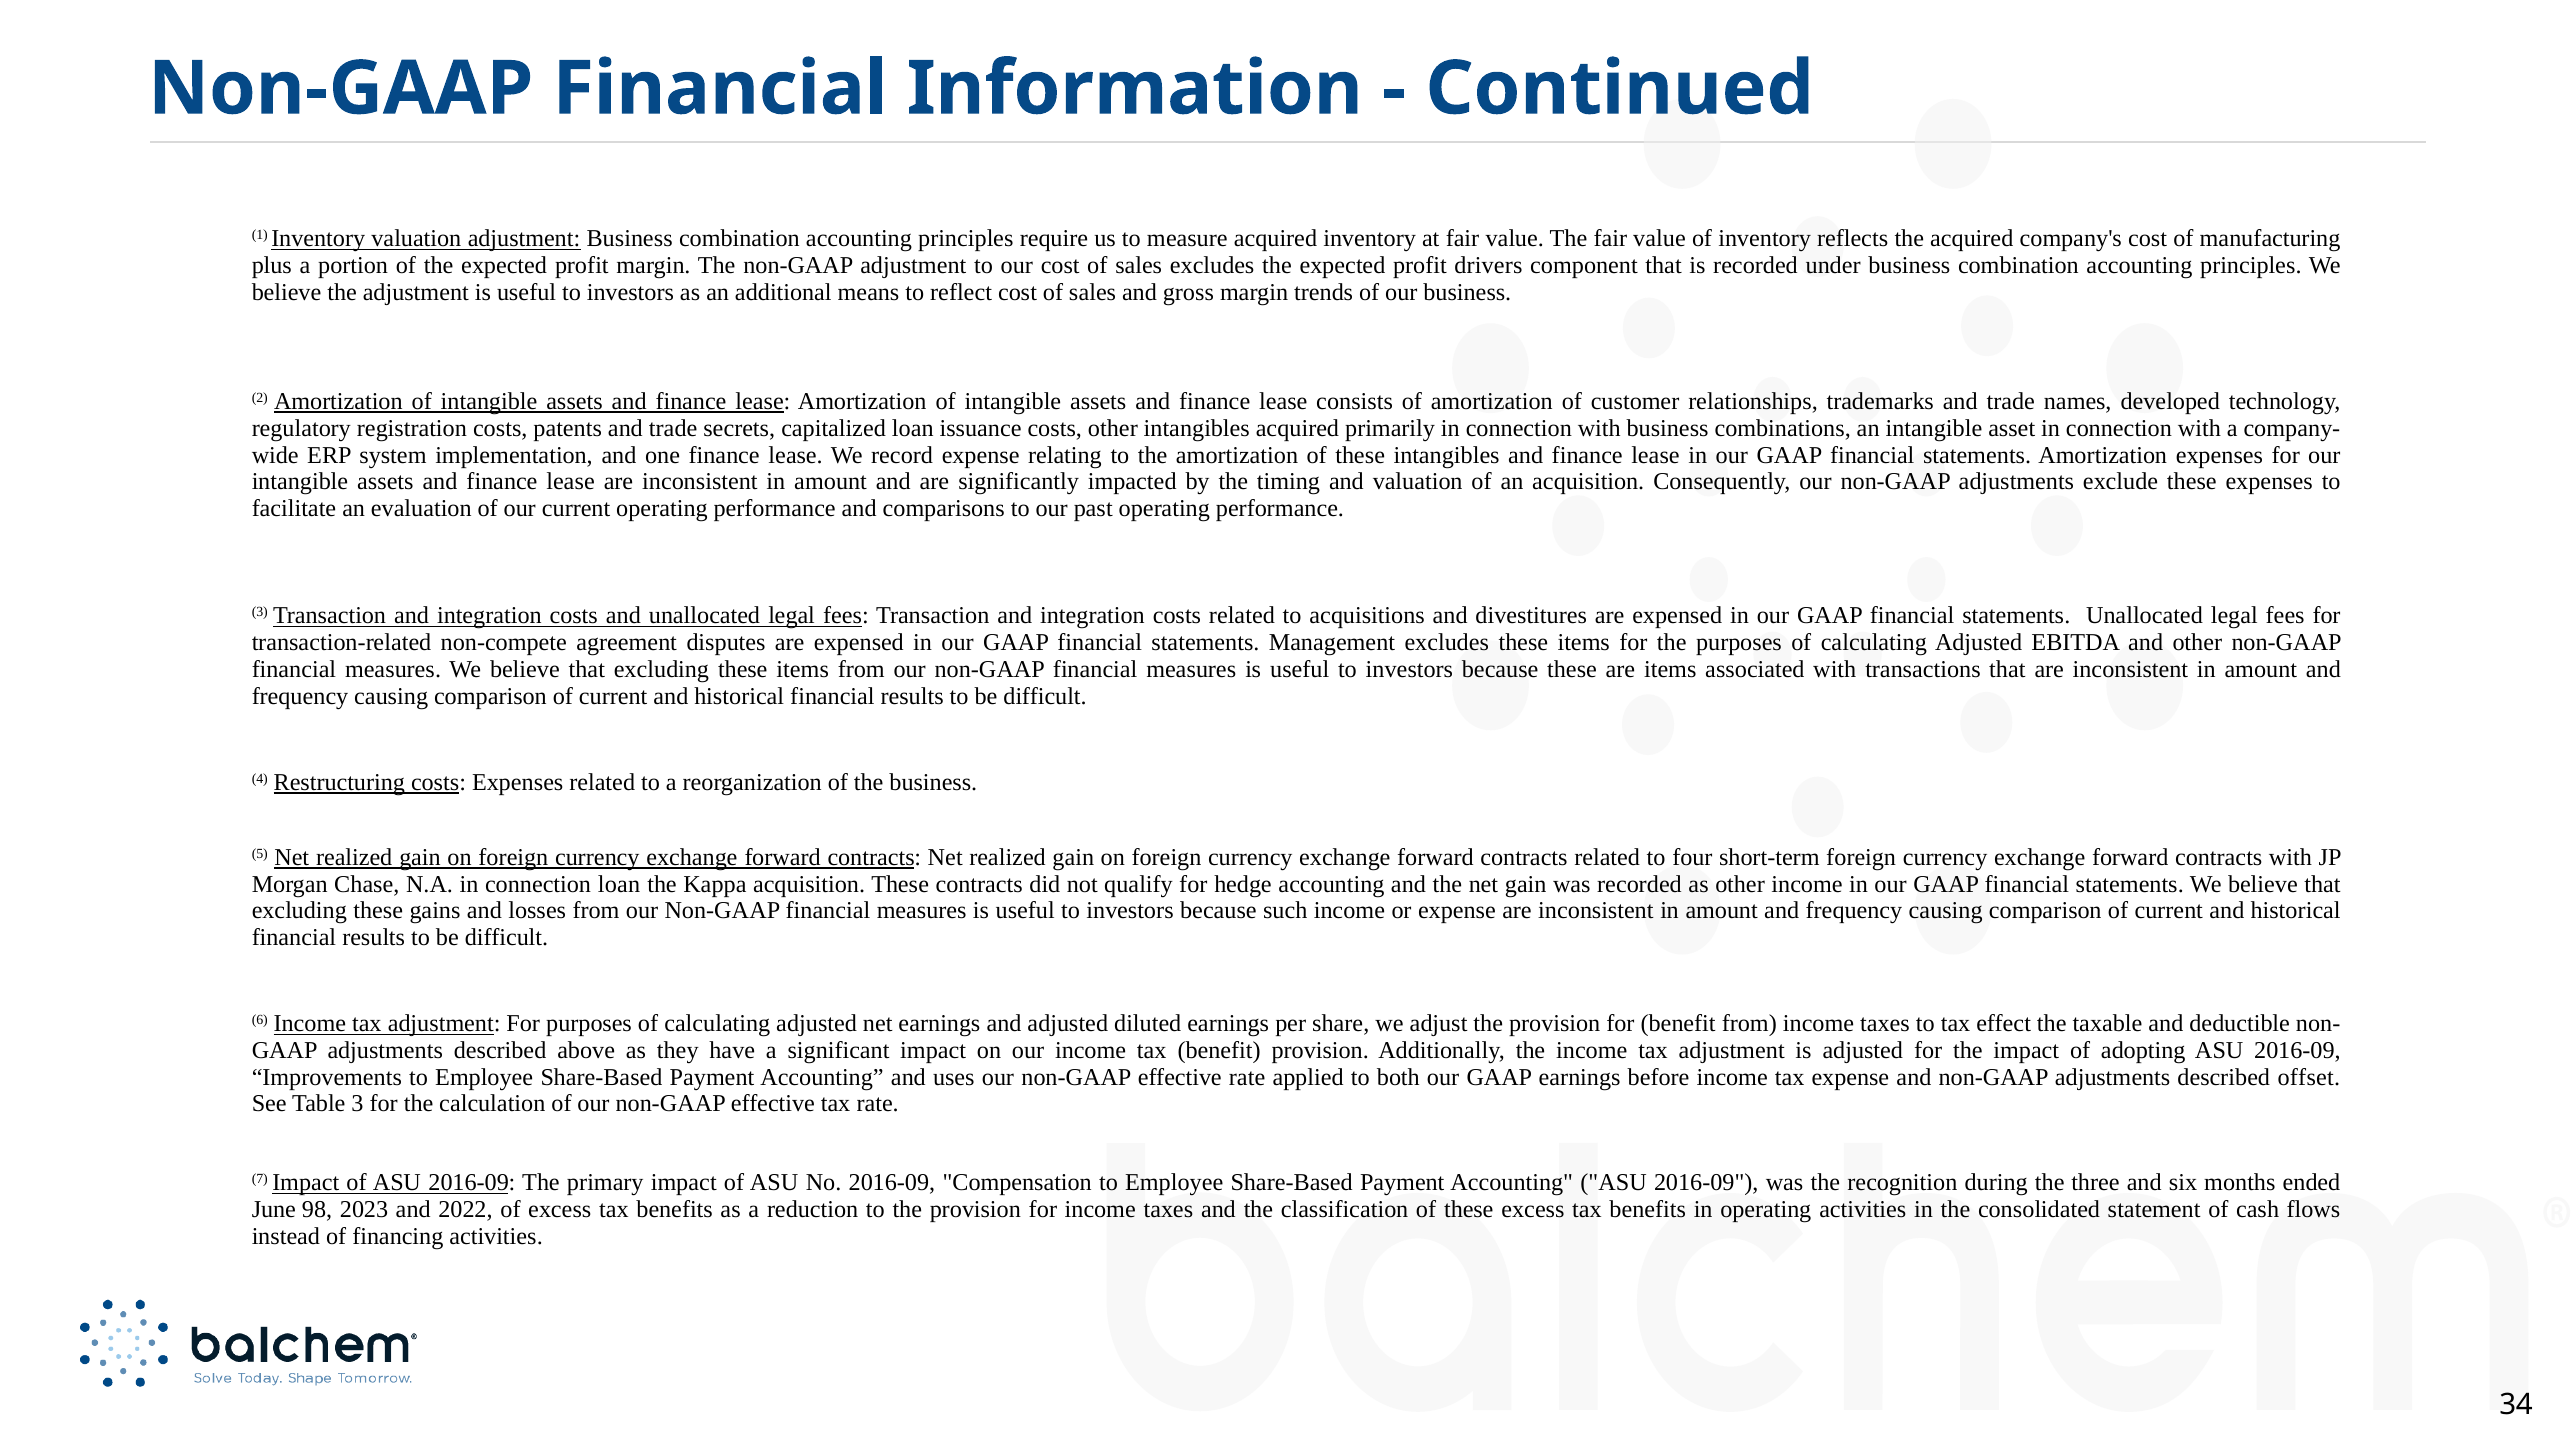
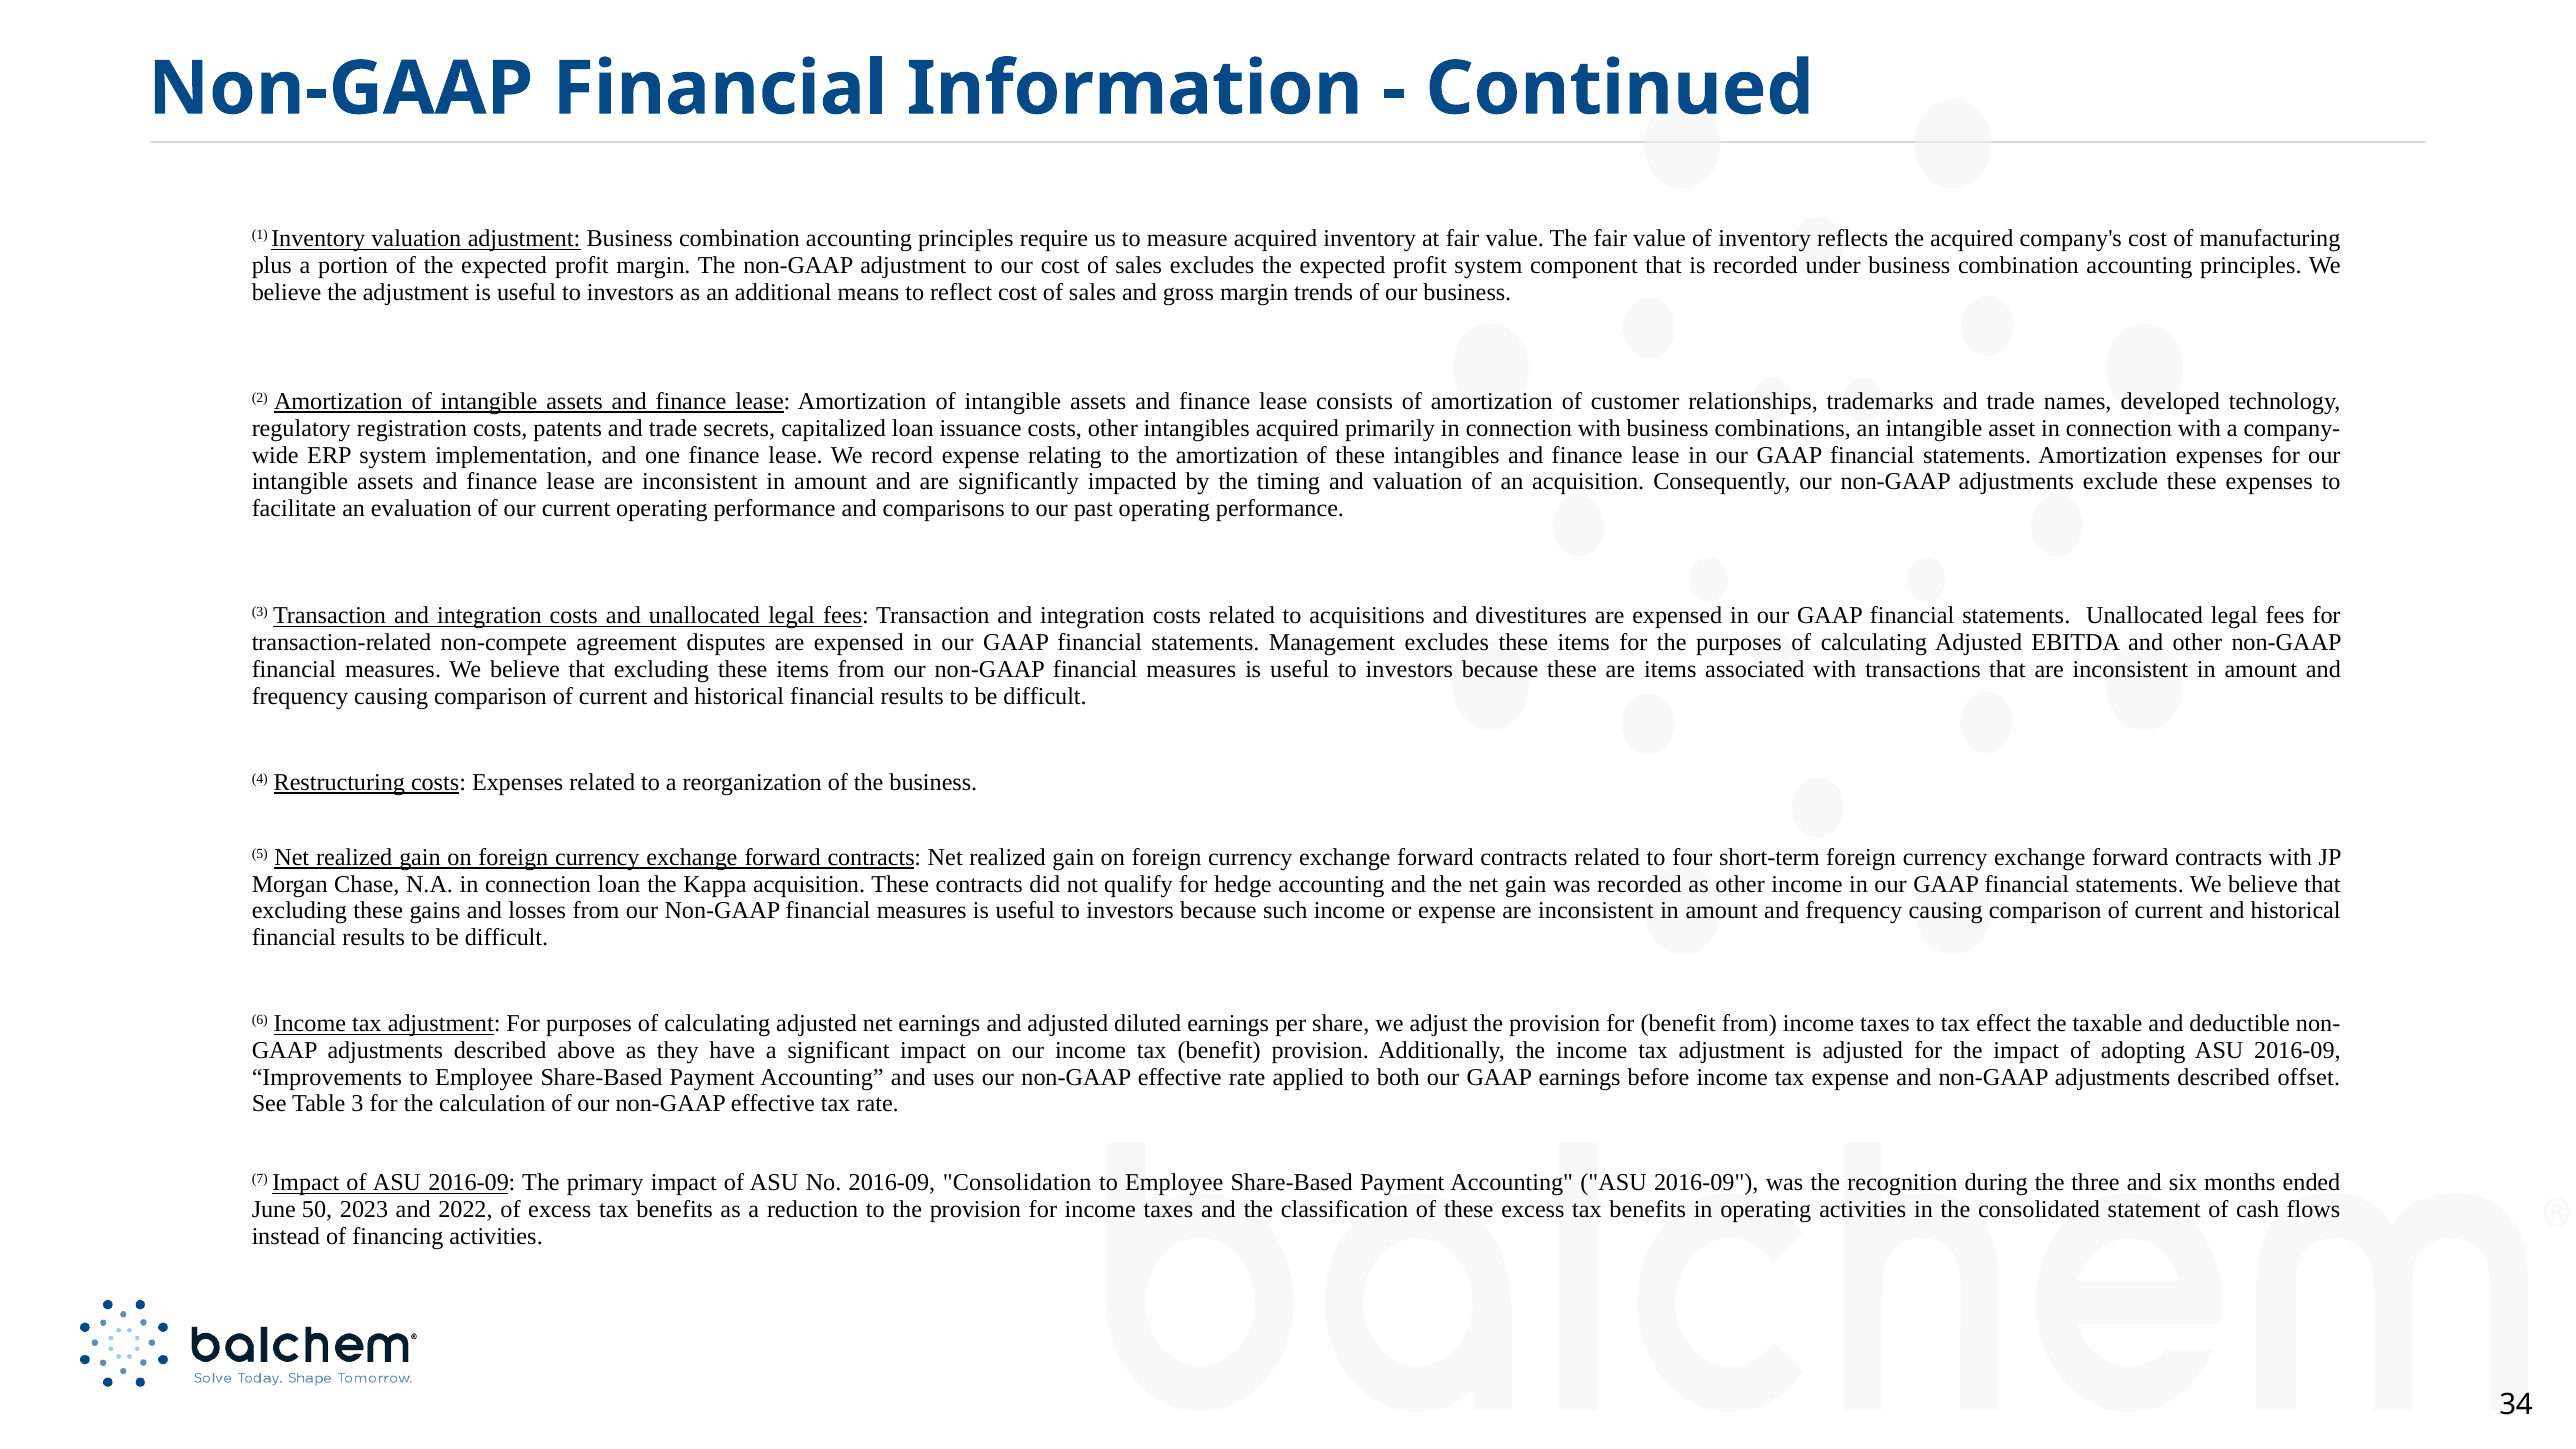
profit drivers: drivers -> system (1488, 266)
Compensation: Compensation -> Consolidation (1017, 1183)
98: 98 -> 50 (317, 1210)
